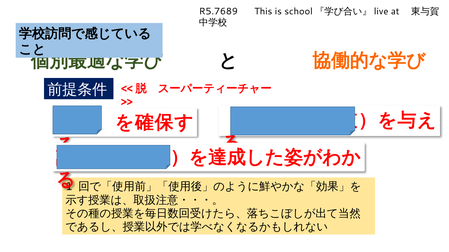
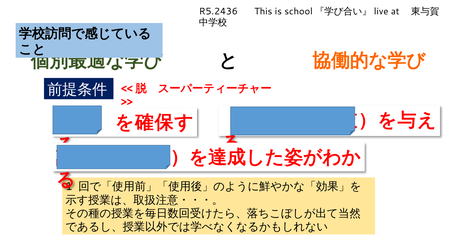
R5.7689: R5.7689 -> R5.2436 (218, 11)
